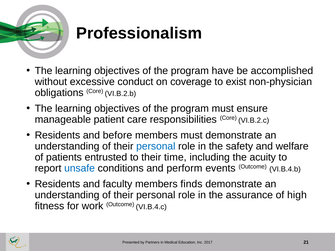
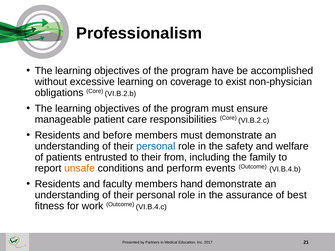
excessive conduct: conduct -> learning (135, 82)
time: time -> from (175, 157)
acuity: acuity -> family (263, 157)
unsafe colour: blue -> orange (80, 168)
finds: finds -> hand (192, 184)
high: high -> best (297, 195)
